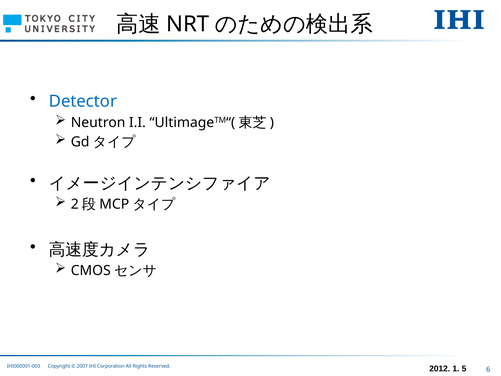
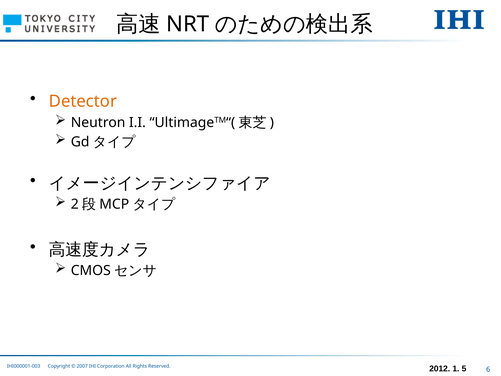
Detector colour: blue -> orange (83, 101)
